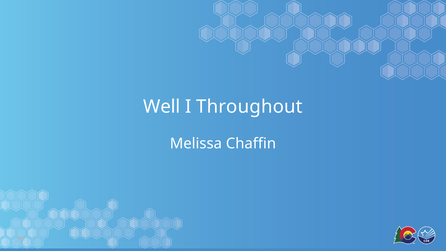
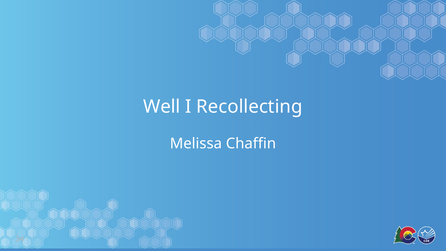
Throughout: Throughout -> Recollecting (249, 107)
